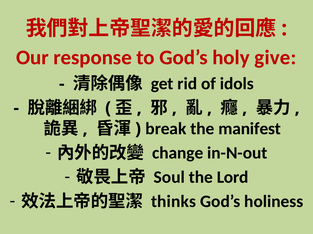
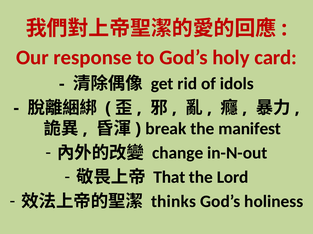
give: give -> card (276, 58)
Soul: Soul -> That (169, 178)
